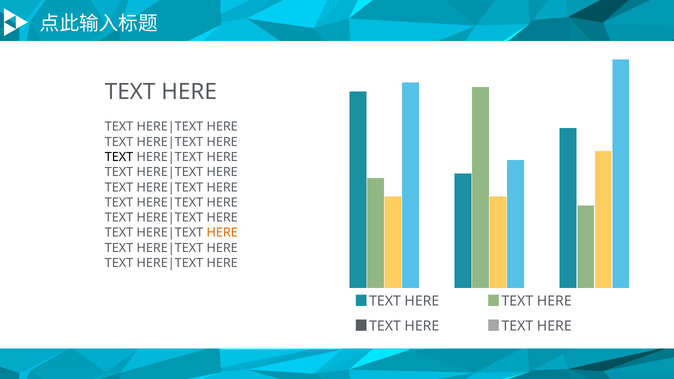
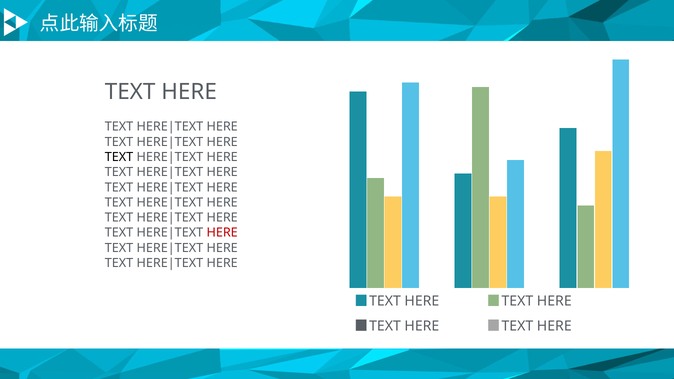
HERE colour: orange -> red (222, 233)
